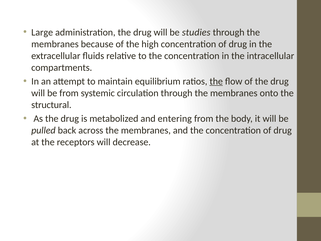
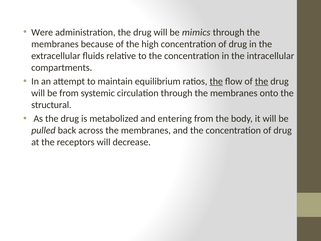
Large: Large -> Were (42, 32)
studies: studies -> mimics (196, 32)
the underline: none -> present (262, 81)
